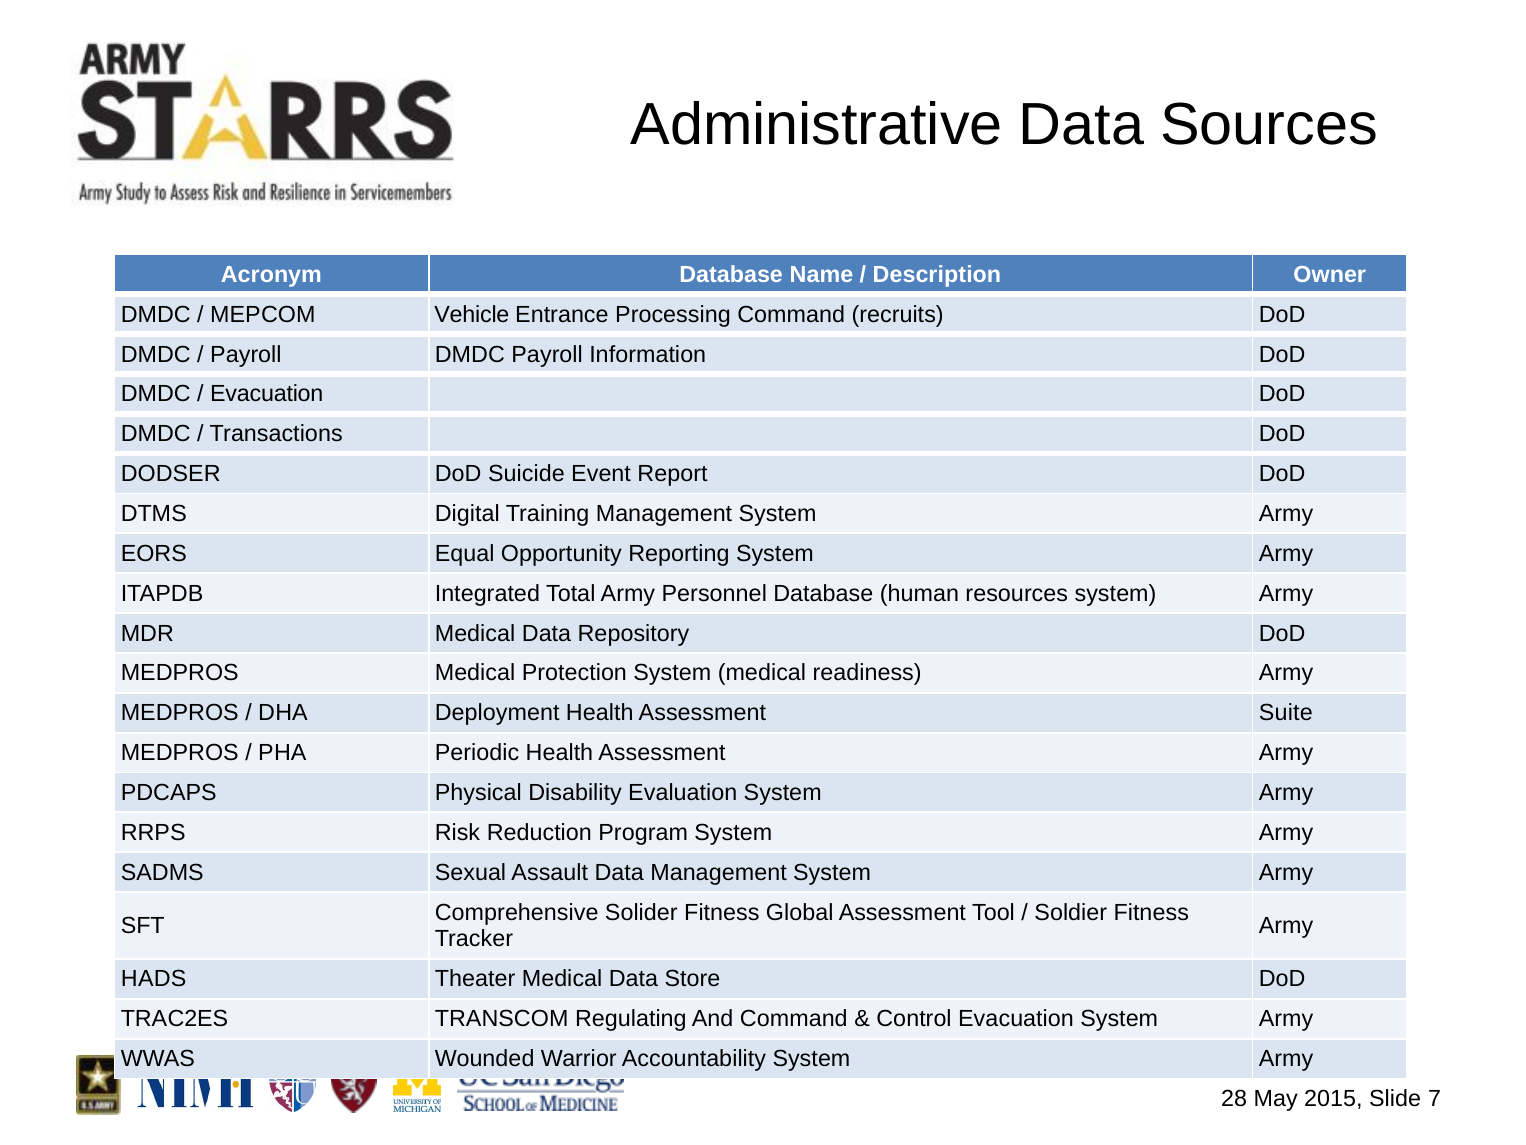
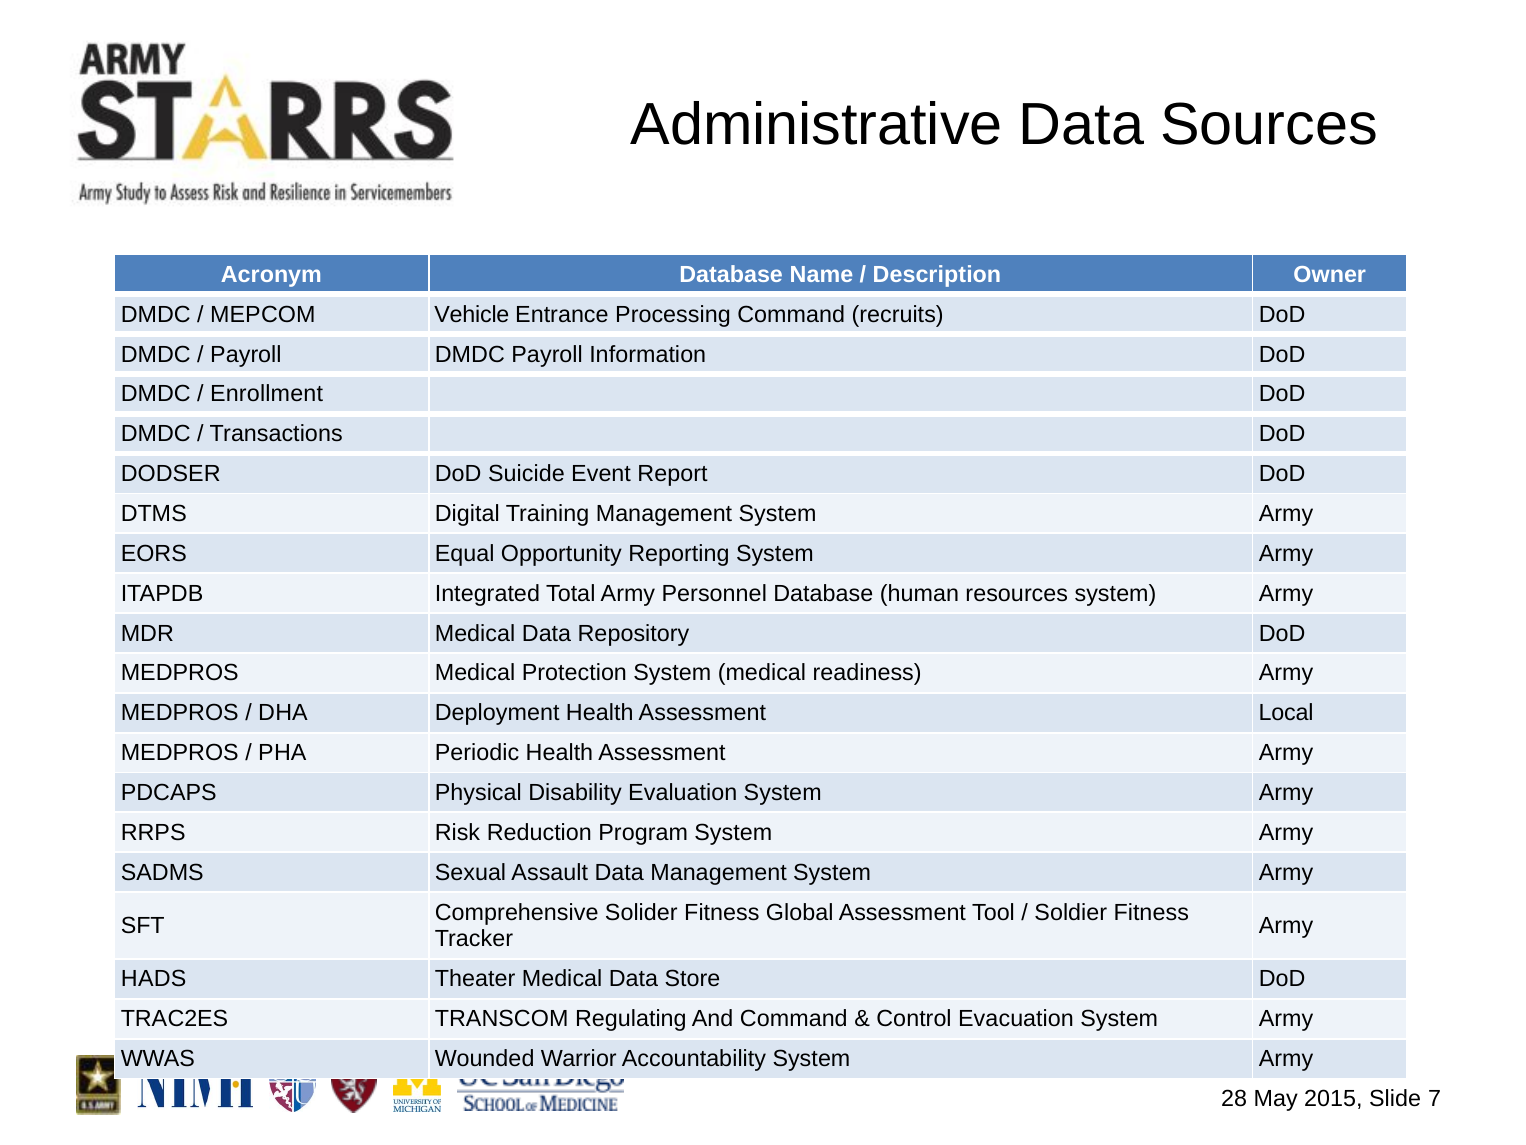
Evacuation: Evacuation -> Enrollment (267, 394)
Suite: Suite -> Local (1286, 713)
